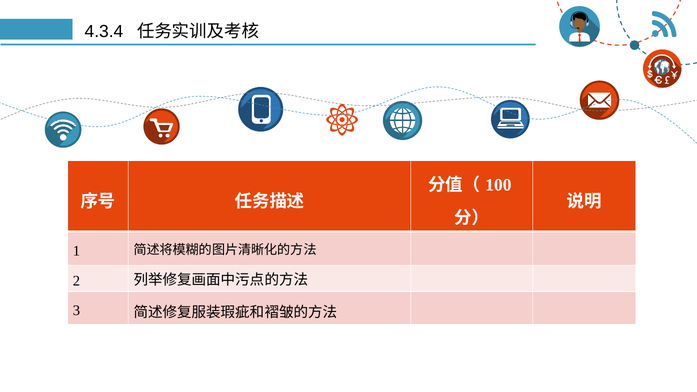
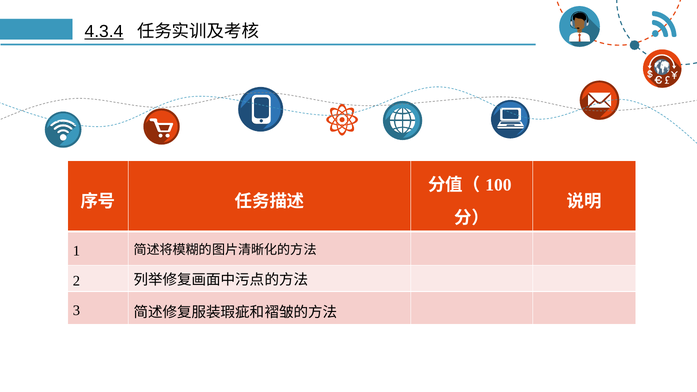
4.3.4 underline: none -> present (104, 32)
